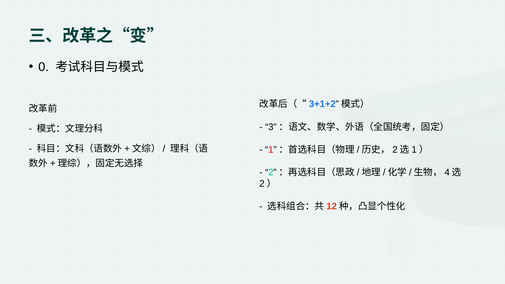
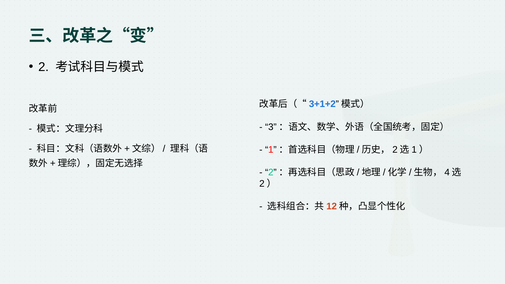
0: 0 -> 2 (44, 67)
